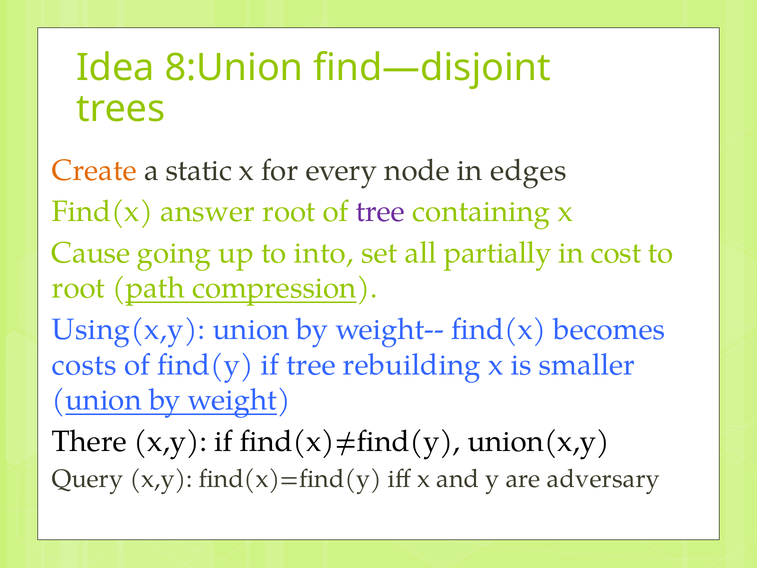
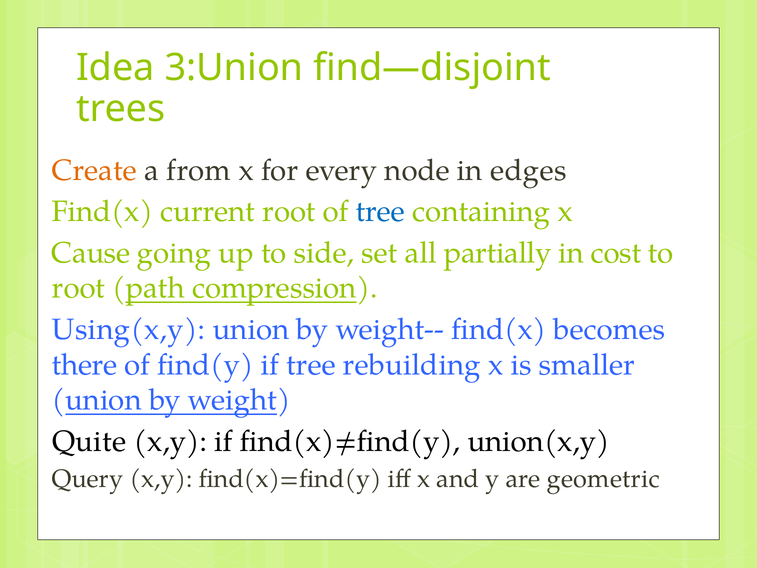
8:Union: 8:Union -> 3:Union (234, 68)
static: static -> from (199, 170)
answer: answer -> current (208, 212)
tree colour: purple -> blue (380, 212)
into: into -> side (324, 253)
costs: costs -> there (85, 365)
There: There -> Quite (89, 441)
adversary: adversary -> geometric (603, 479)
